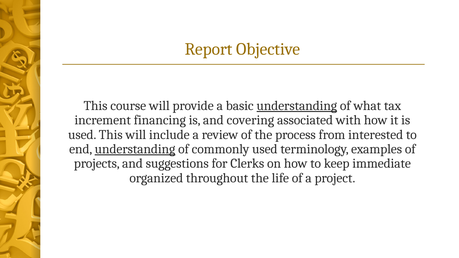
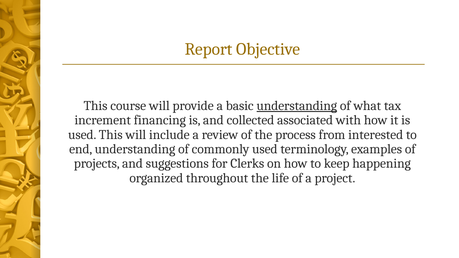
covering: covering -> collected (250, 120)
understanding underline: present -> none (135, 149)
immediate: immediate -> happening (382, 164)
